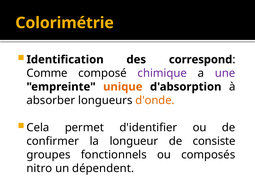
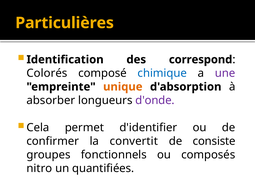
Colorimétrie: Colorimétrie -> Particulières (65, 23)
Comme: Comme -> Colorés (47, 73)
chimique colour: purple -> blue (162, 73)
d'onde colour: orange -> purple (155, 100)
longueur: longueur -> convertit (134, 141)
dépendent: dépendent -> quantifiées (103, 169)
